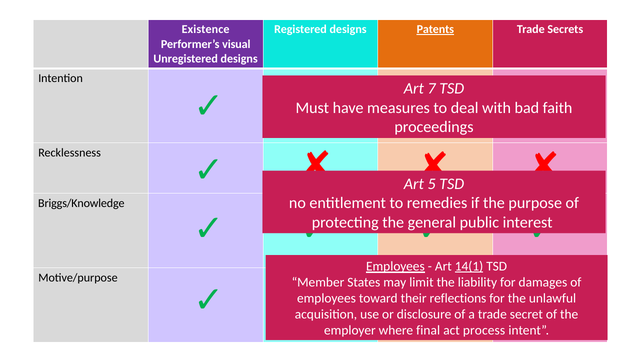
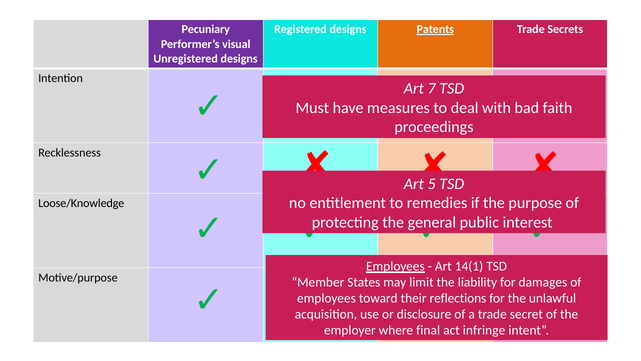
Existence: Existence -> Pecuniary (206, 29)
Briggs/Knowledge: Briggs/Knowledge -> Loose/Knowledge (81, 203)
14(1 underline: present -> none (469, 266)
process: process -> infringe (484, 330)
